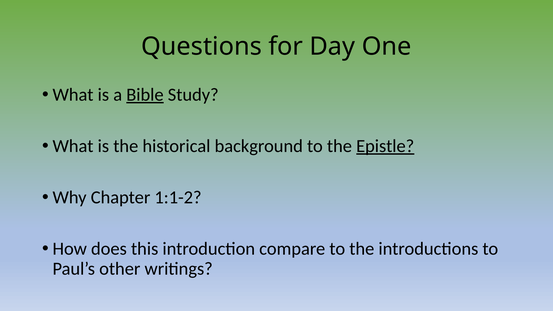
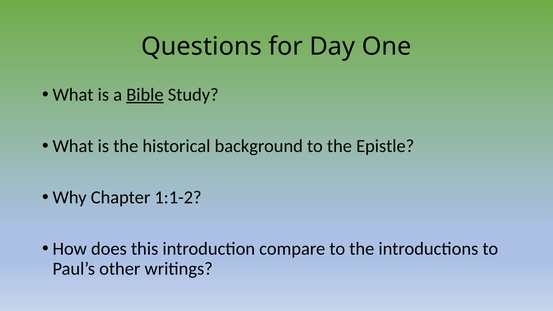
Epistle underline: present -> none (385, 146)
